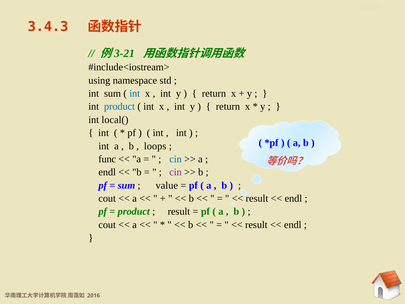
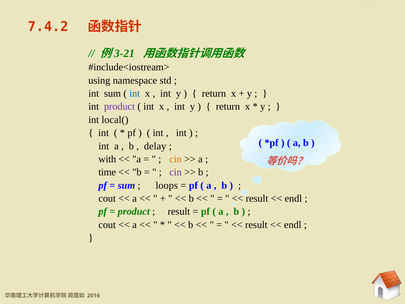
3.4.3: 3.4.3 -> 7.4.2 (48, 27)
product colour: blue -> purple (119, 107)
loops: loops -> delay (155, 146)
func: func -> with (107, 159)
cin colour: blue -> orange (176, 159)
endl: endl -> time (107, 172)
value: value -> loops (167, 185)
